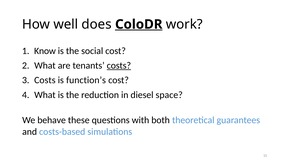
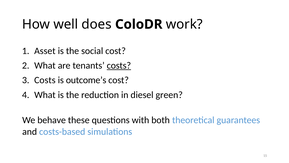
ColoDR underline: present -> none (139, 24)
Know: Know -> Asset (45, 51)
function’s: function’s -> outcome’s (86, 80)
space: space -> green (169, 95)
